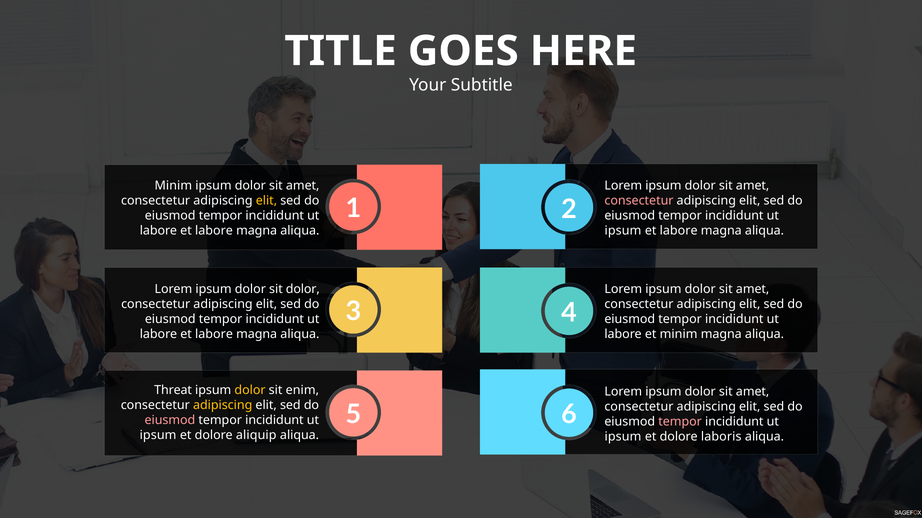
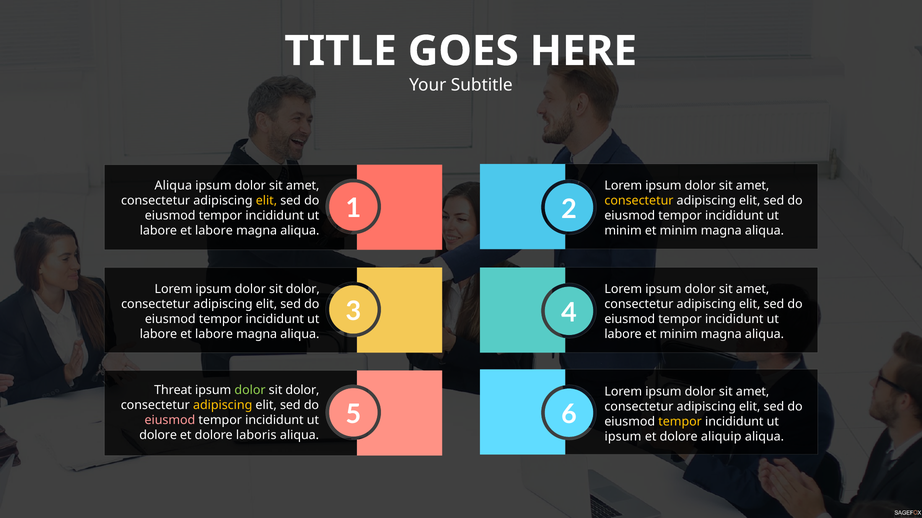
Minim: Minim -> Aliqua (173, 186)
consectetur colour: pink -> yellow (639, 201)
ipsum: ipsum -> minim (623, 231)
labore: labore -> minim (679, 231)
dolor colour: yellow -> light green (250, 391)
enim: enim -> dolor (302, 391)
tempor colour: pink -> yellow (680, 422)
ipsum: ipsum -> dolore (158, 436)
aliquip: aliquip -> laboris (256, 436)
laboris: laboris -> aliquip (721, 437)
